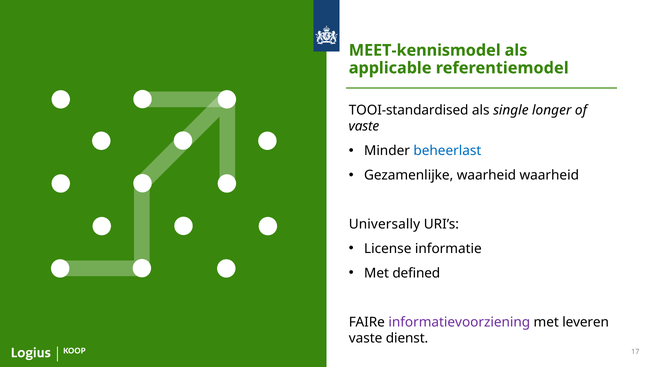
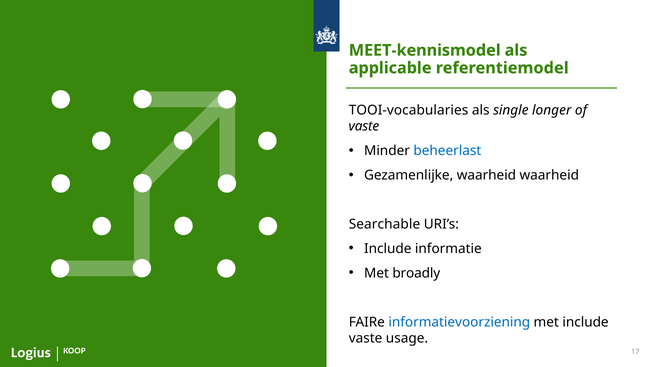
TOOI-standardised: TOOI-standardised -> TOOI-vocabularies (409, 110)
Universally: Universally -> Searchable (384, 224)
License: License -> Include (388, 249)
defined: defined -> broadly (416, 273)
informatievoorziening colour: purple -> blue (459, 322)
met leveren: leveren -> include (586, 322)
dienst: dienst -> usage (407, 339)
